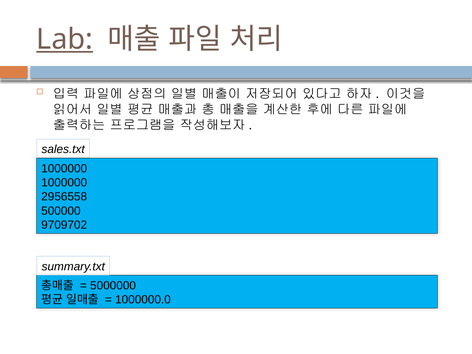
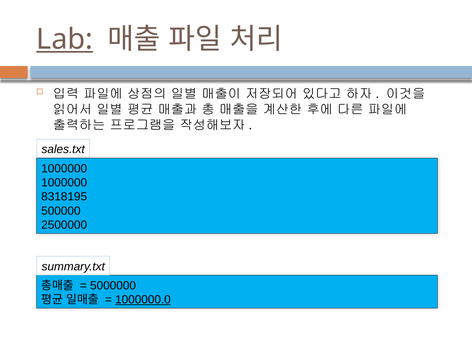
2956558: 2956558 -> 8318195 (64, 197)
9709702: 9709702 -> 2500000 (64, 225)
1000000.0 underline: none -> present (143, 300)
